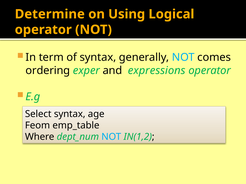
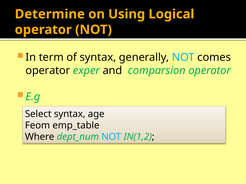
ordering: ordering -> operator (48, 71)
expressions: expressions -> comparsion (157, 71)
